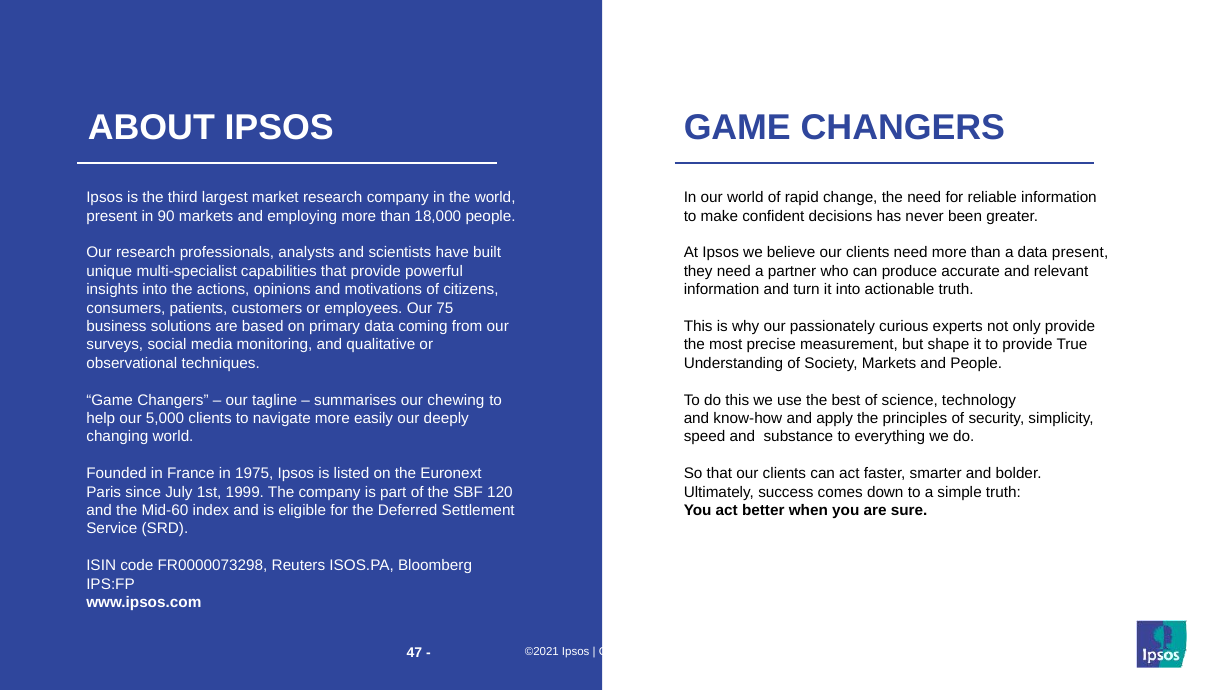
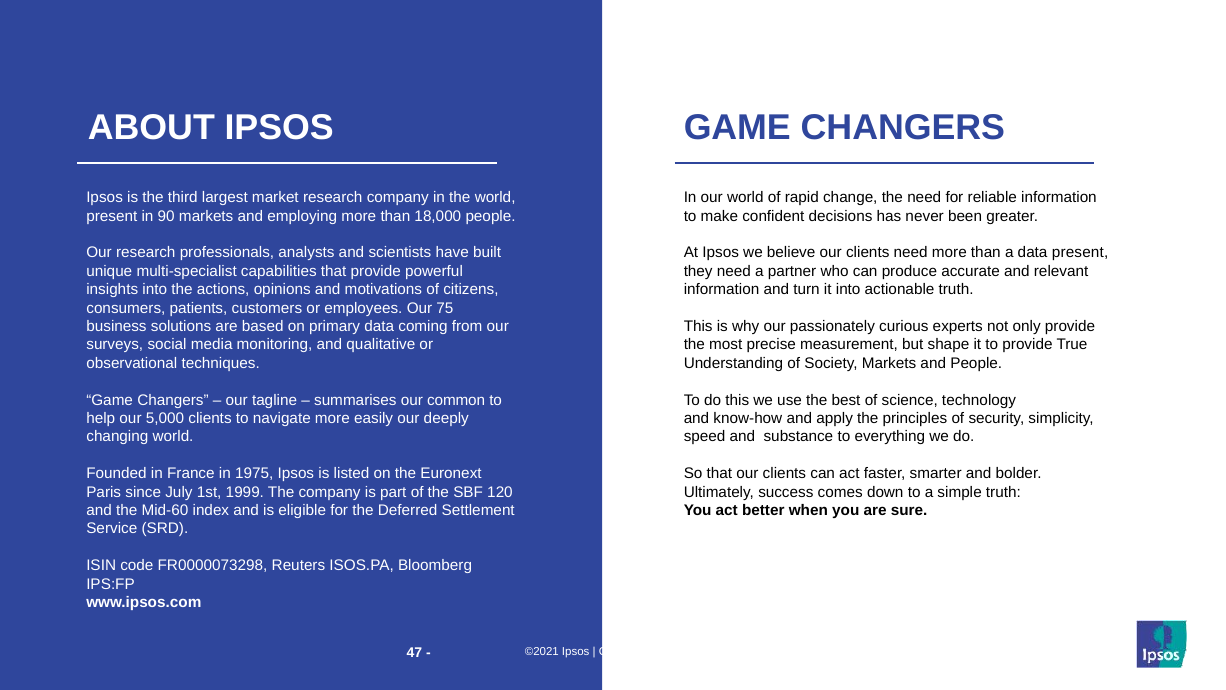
chewing: chewing -> common (456, 400)
